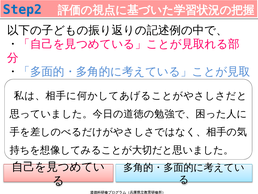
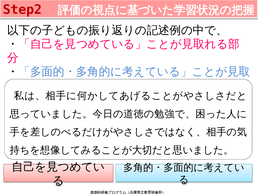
Step2 colour: blue -> red (22, 10)
